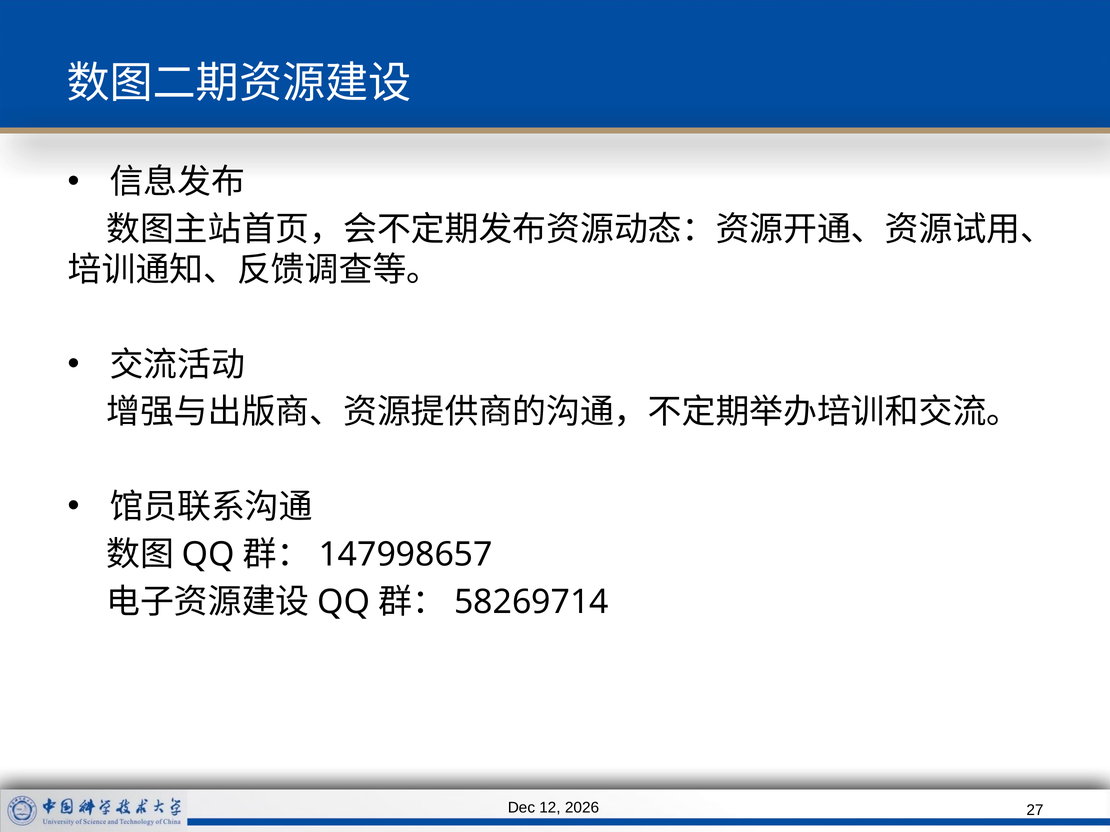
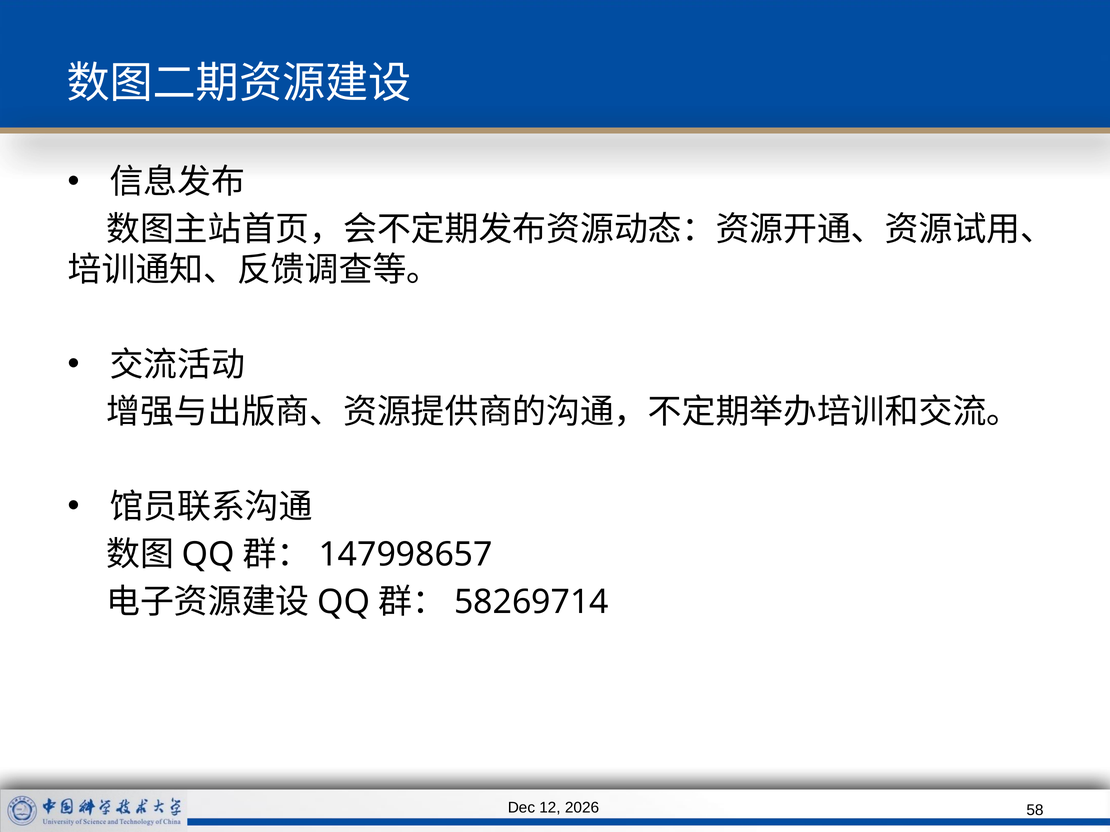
27: 27 -> 58 (1035, 811)
